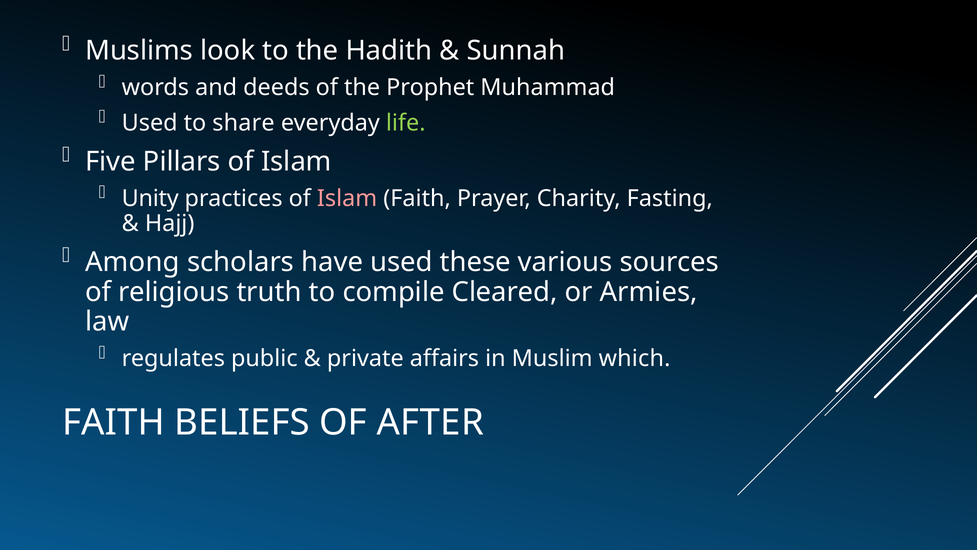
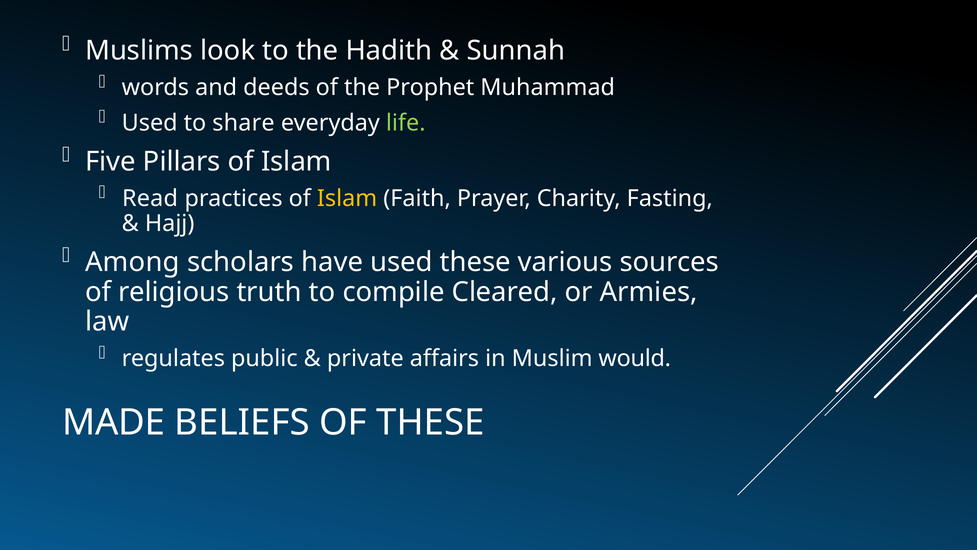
Unity: Unity -> Read (150, 198)
Islam colour: pink -> yellow (347, 198)
which: which -> would (635, 358)
FAITH: FAITH -> MADE (114, 423)
OF AFTER: AFTER -> THESE (430, 423)
